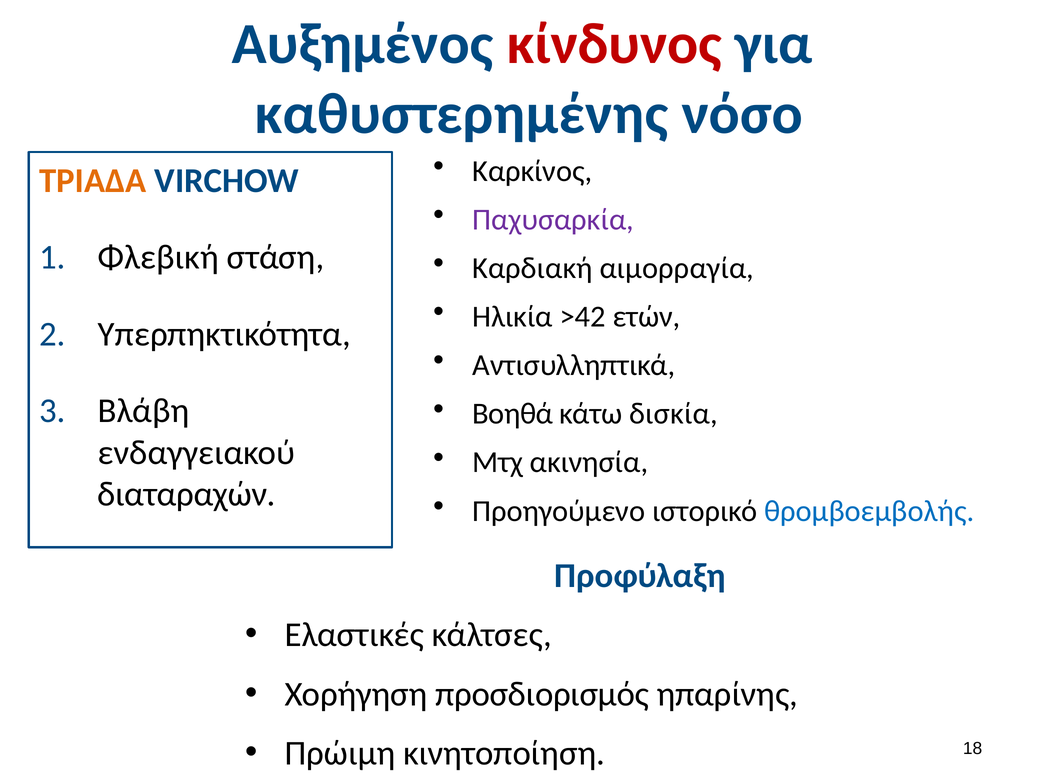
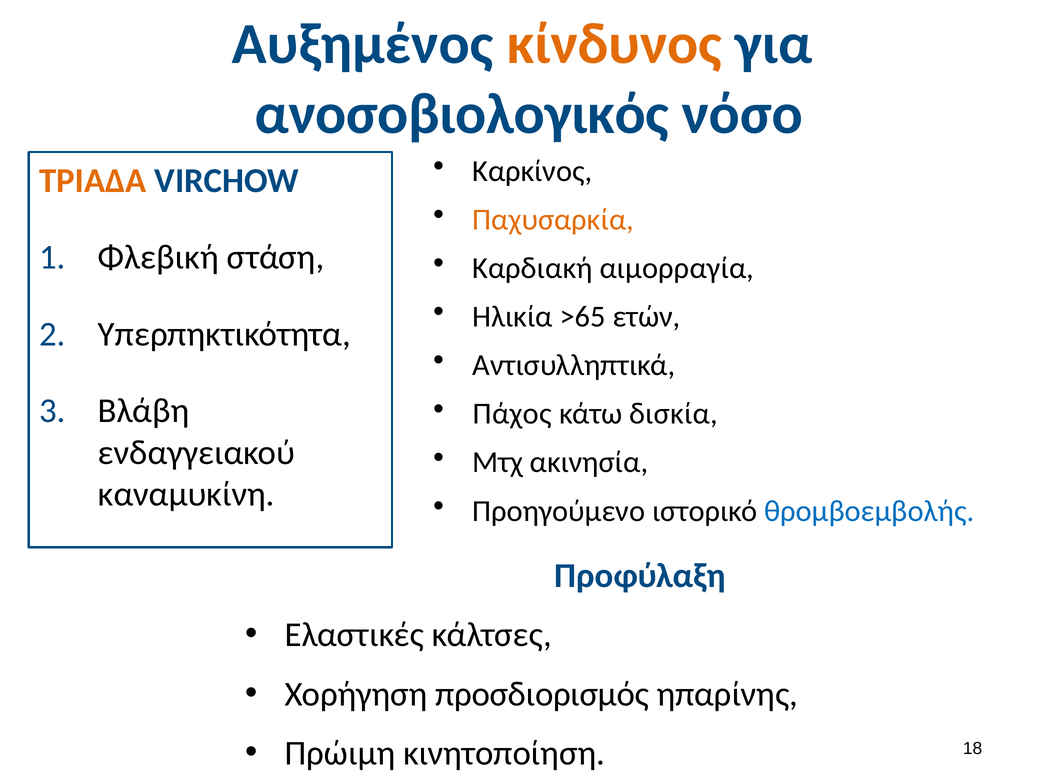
κίνδυνος colour: red -> orange (614, 44)
καθυστερημένης: καθυστερημένης -> ανοσοβιολογικός (462, 114)
Παχυσαρκία colour: purple -> orange (553, 220)
>42: >42 -> >65 (583, 317)
Βοηθά: Βοηθά -> Πάχος (512, 414)
διαταραχών: διαταραχών -> καναμυκίνη (186, 494)
